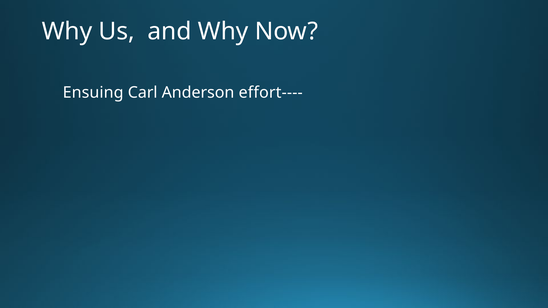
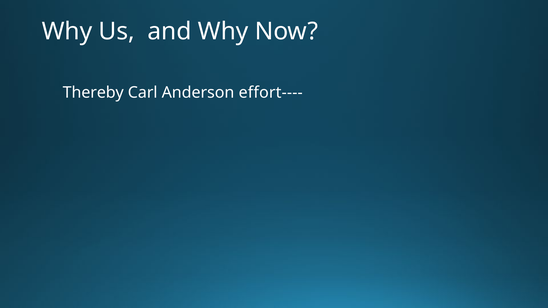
Ensuing: Ensuing -> Thereby (93, 93)
